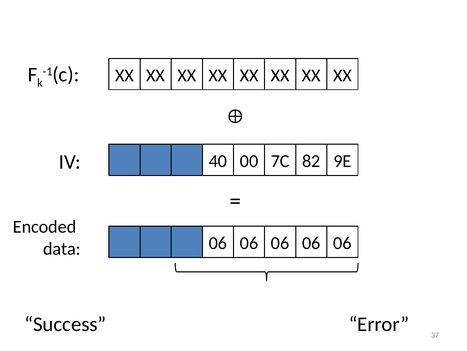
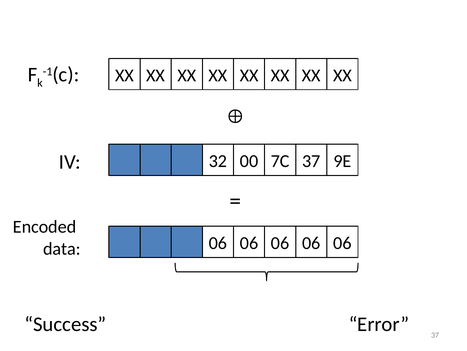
40: 40 -> 32 (218, 161)
7C 82: 82 -> 37 (311, 161)
